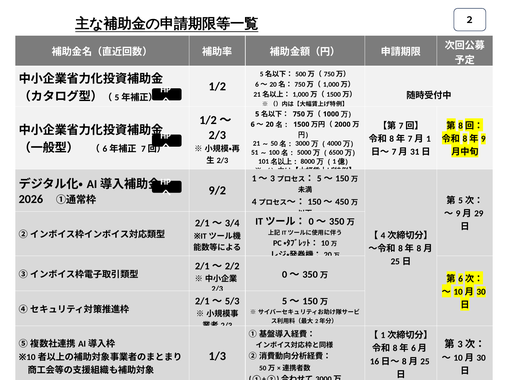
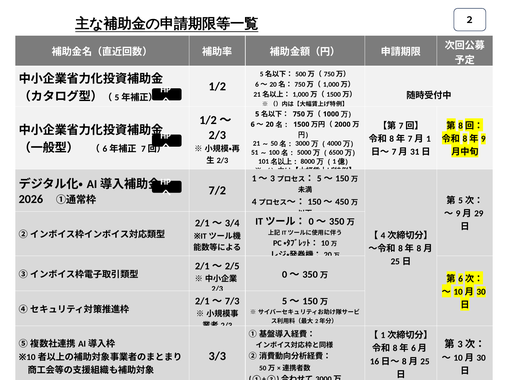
9/2: 9/2 -> 7/2 (217, 190)
2/2: 2/2 -> 2/5 (232, 266)
5/3: 5/3 -> 7/3 (232, 301)
1/3: 1/3 -> 3/3 (217, 356)
